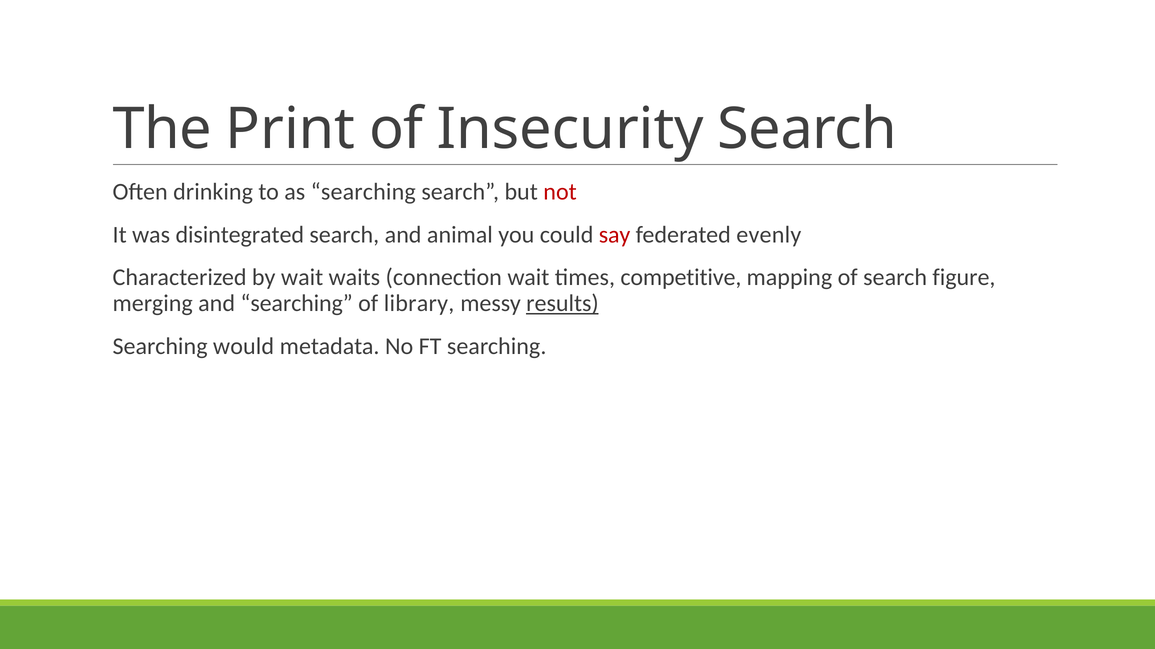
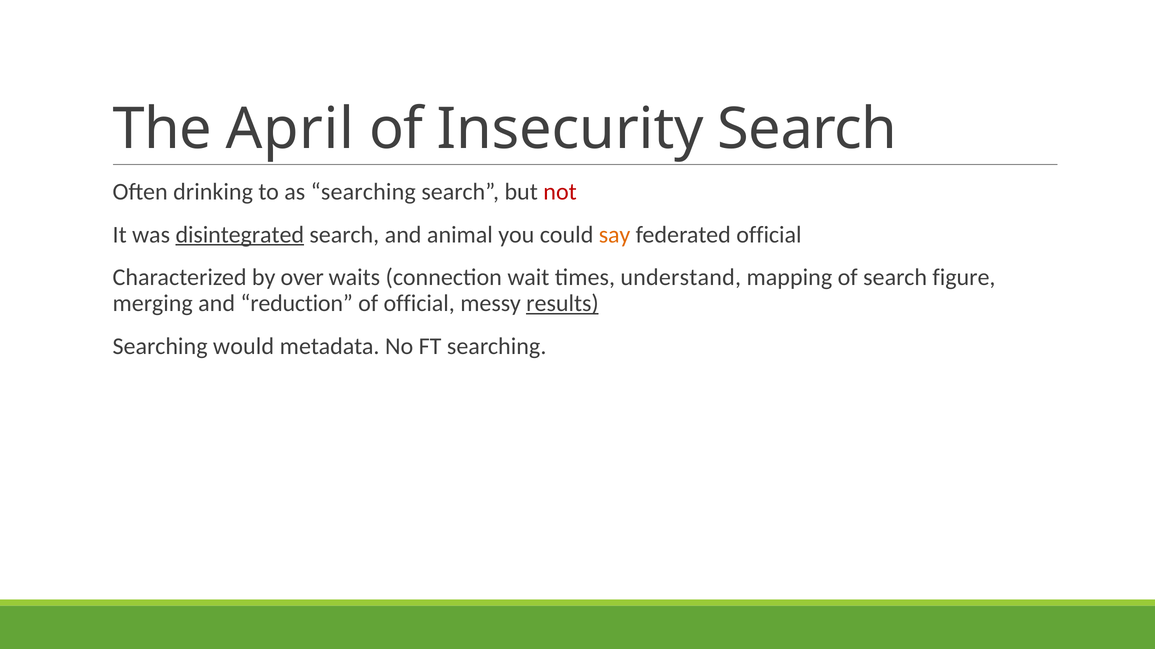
Print: Print -> April (290, 129)
disintegrated underline: none -> present (240, 235)
say colour: red -> orange (615, 235)
federated evenly: evenly -> official (769, 235)
by wait: wait -> over (302, 278)
competitive: competitive -> understand (681, 278)
and searching: searching -> reduction (297, 304)
of library: library -> official (419, 304)
